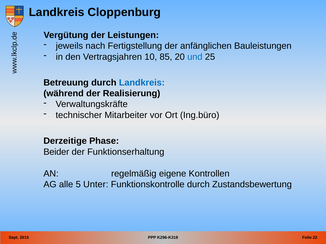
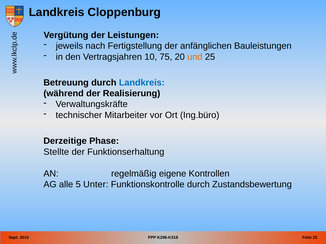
85: 85 -> 75 (166, 57)
und colour: blue -> orange (195, 57)
Beider: Beider -> Stellte (56, 152)
